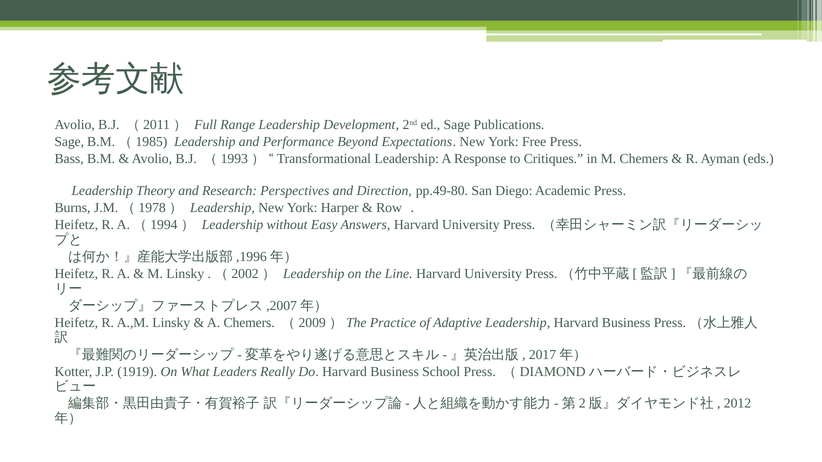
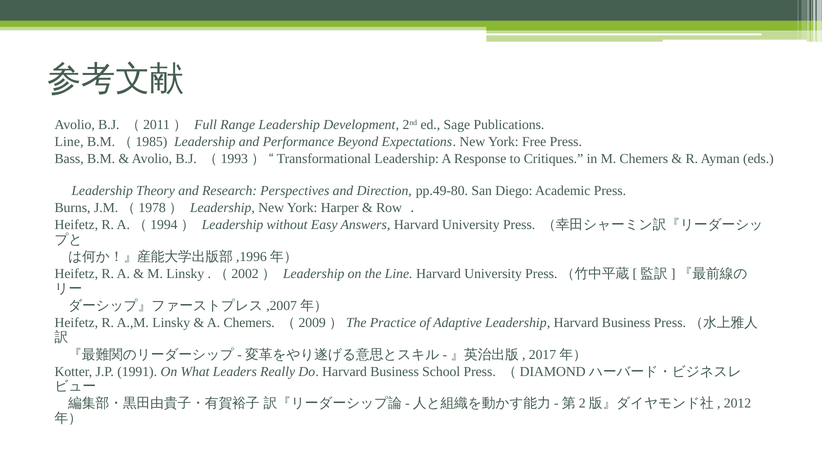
Sage: Sage -> Line (69, 142)
1919: 1919 -> 1991 (137, 372)
